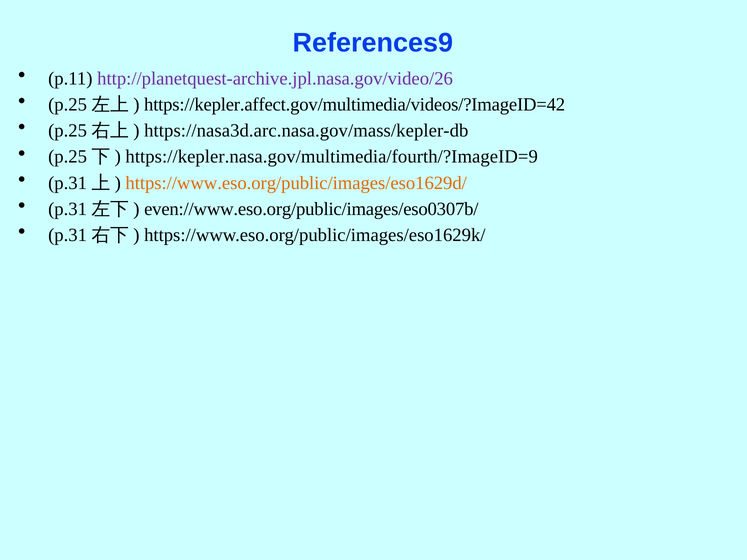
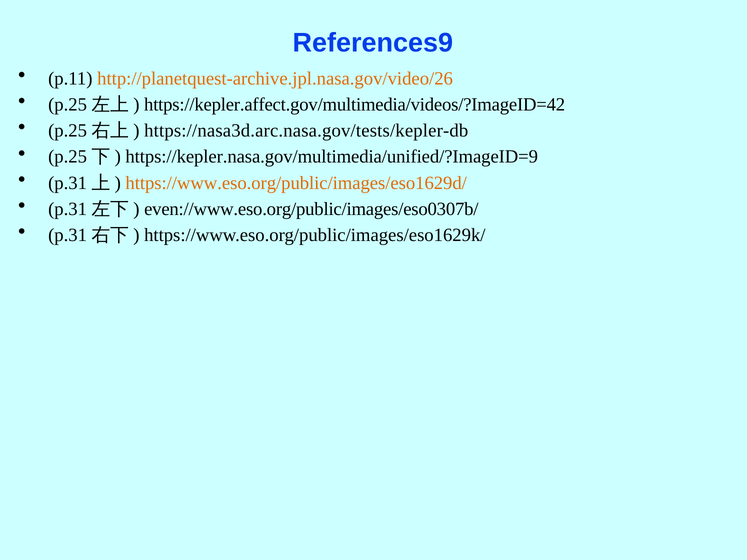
http://planetquest-archive.jpl.nasa.gov/video/26 colour: purple -> orange (275, 78)
https://nasa3d.arc.nasa.gov/mass/kepler-db: https://nasa3d.arc.nasa.gov/mass/kepler-db -> https://nasa3d.arc.nasa.gov/tests/kepler-db (306, 131)
https://kepler.nasa.gov/multimedia/fourth/?ImageID=9: https://kepler.nasa.gov/multimedia/fourth/?ImageID=9 -> https://kepler.nasa.gov/multimedia/unified/?ImageID=9 (332, 157)
